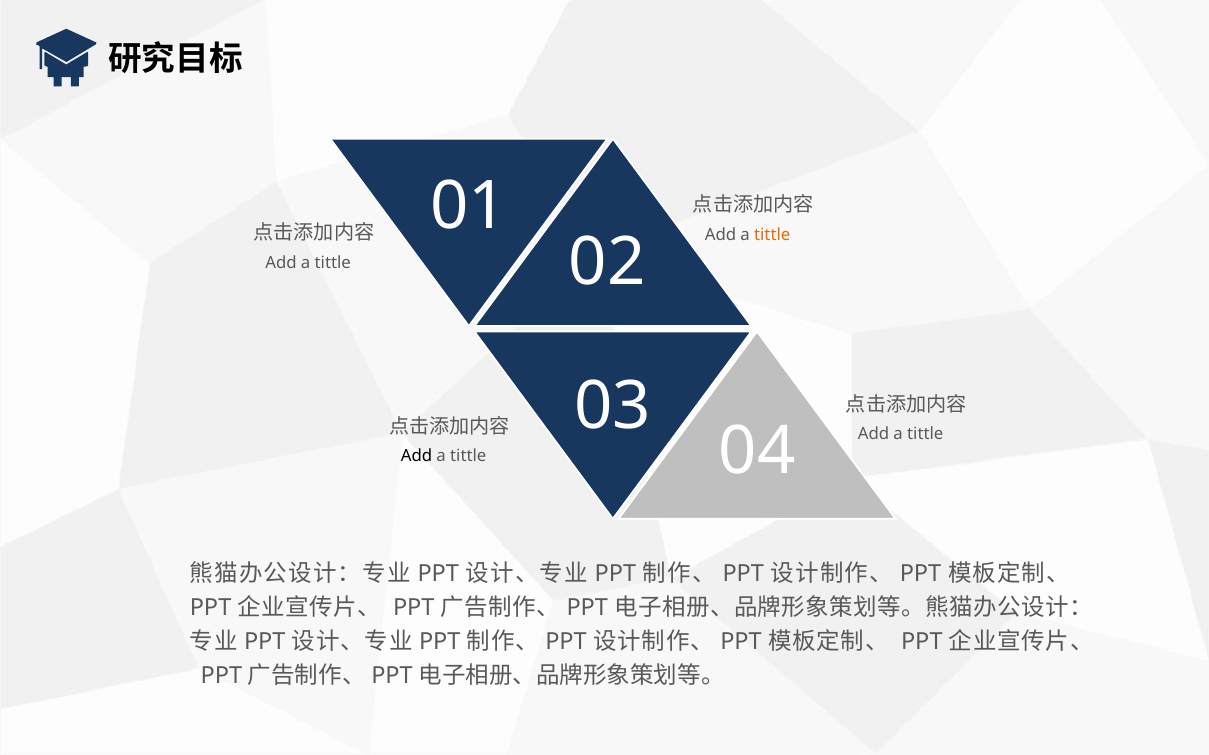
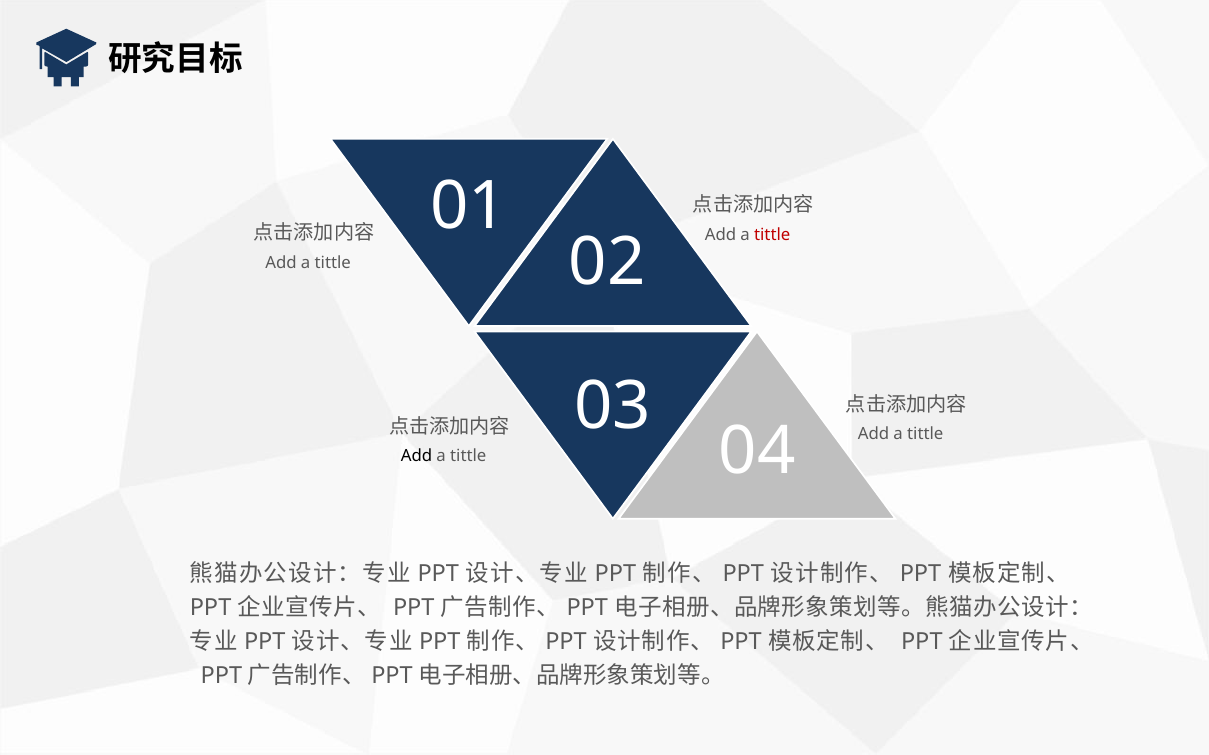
tittle colour: orange -> red (772, 235)
